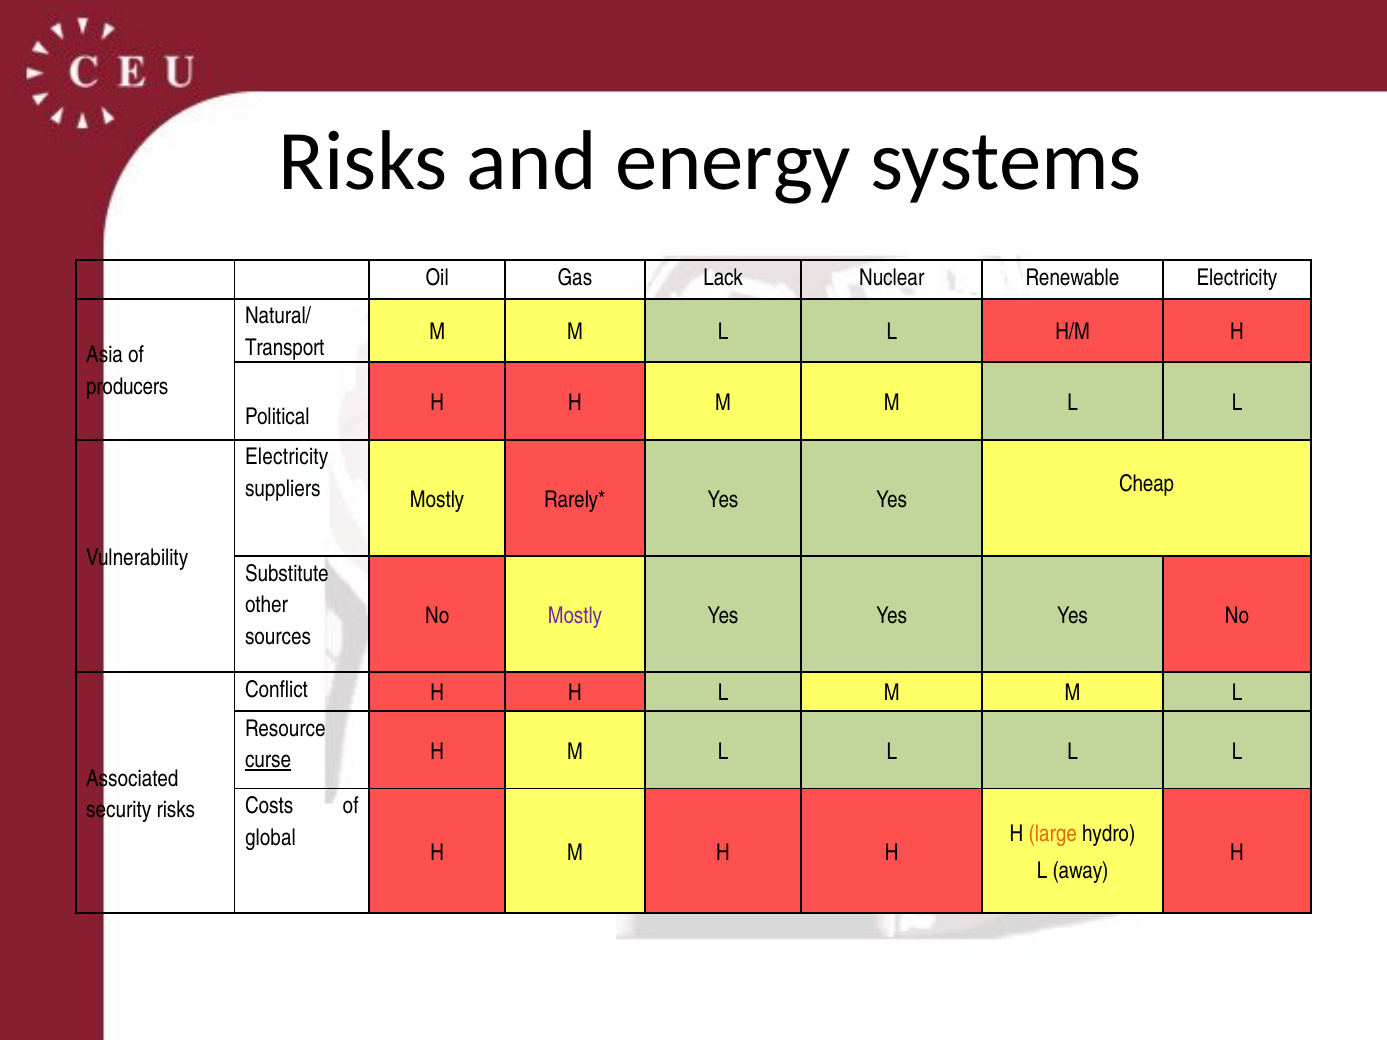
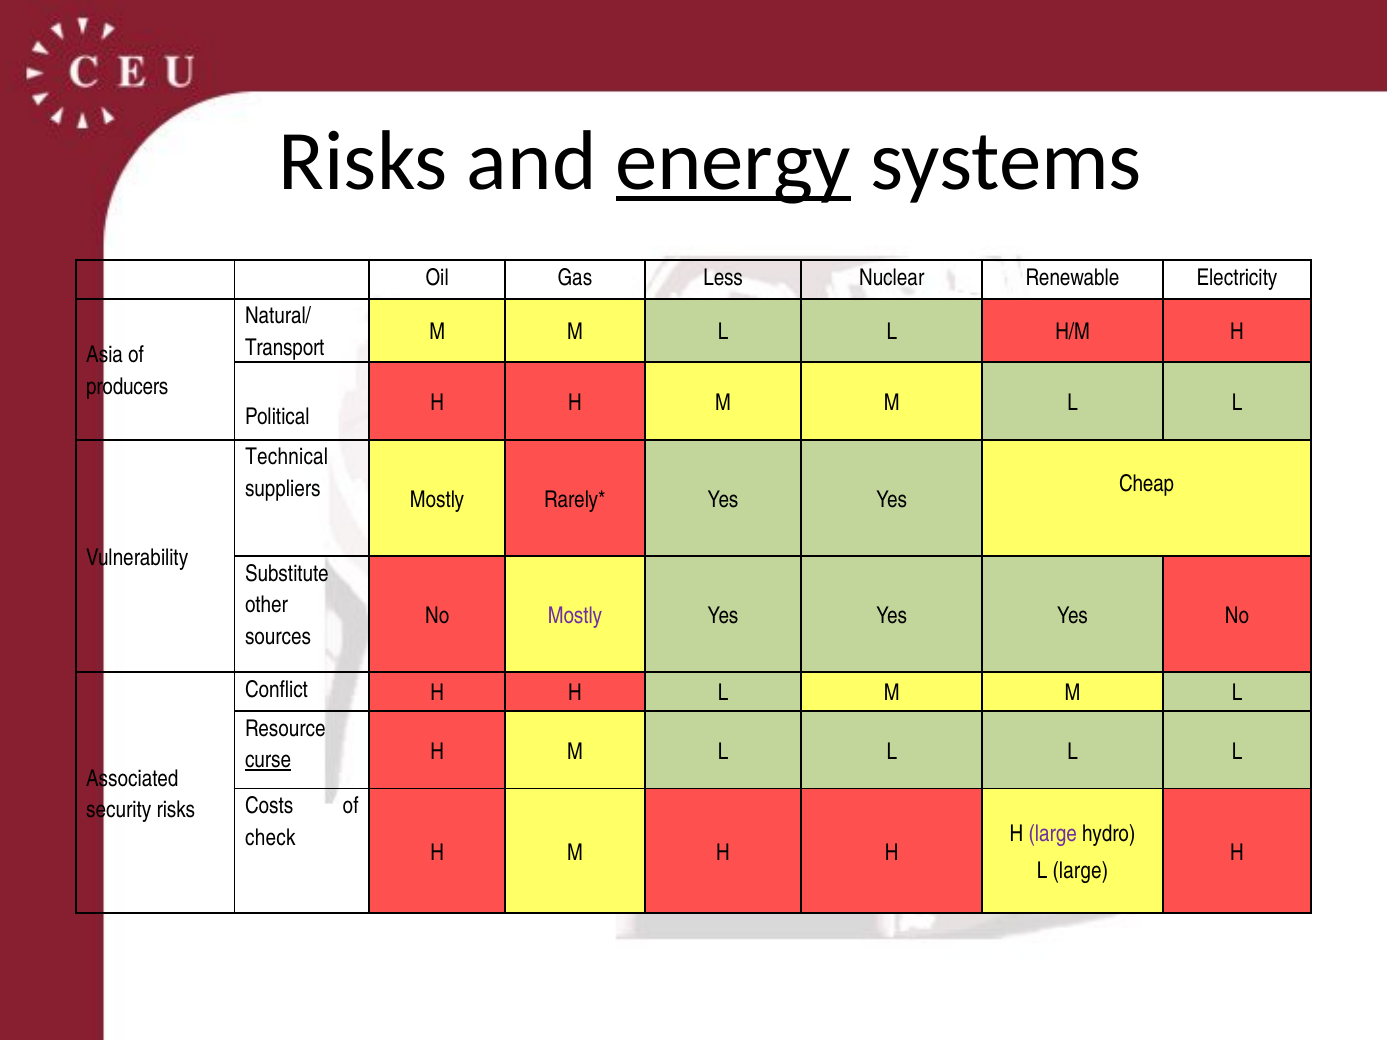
energy underline: none -> present (733, 162)
Lack: Lack -> Less (723, 278)
Electricity: Electricity -> Technical (287, 457)
large colour: orange -> purple (1053, 834)
global: global -> check (270, 838)
L away: away -> large (1080, 871)
